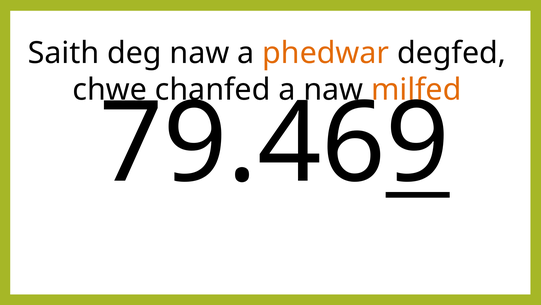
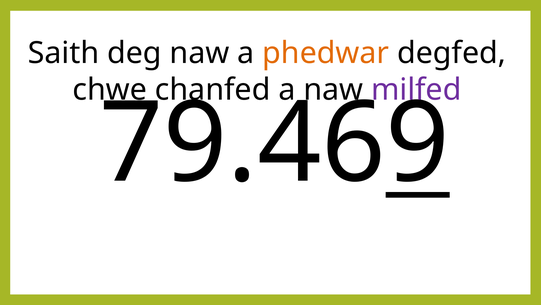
milfed colour: orange -> purple (416, 90)
